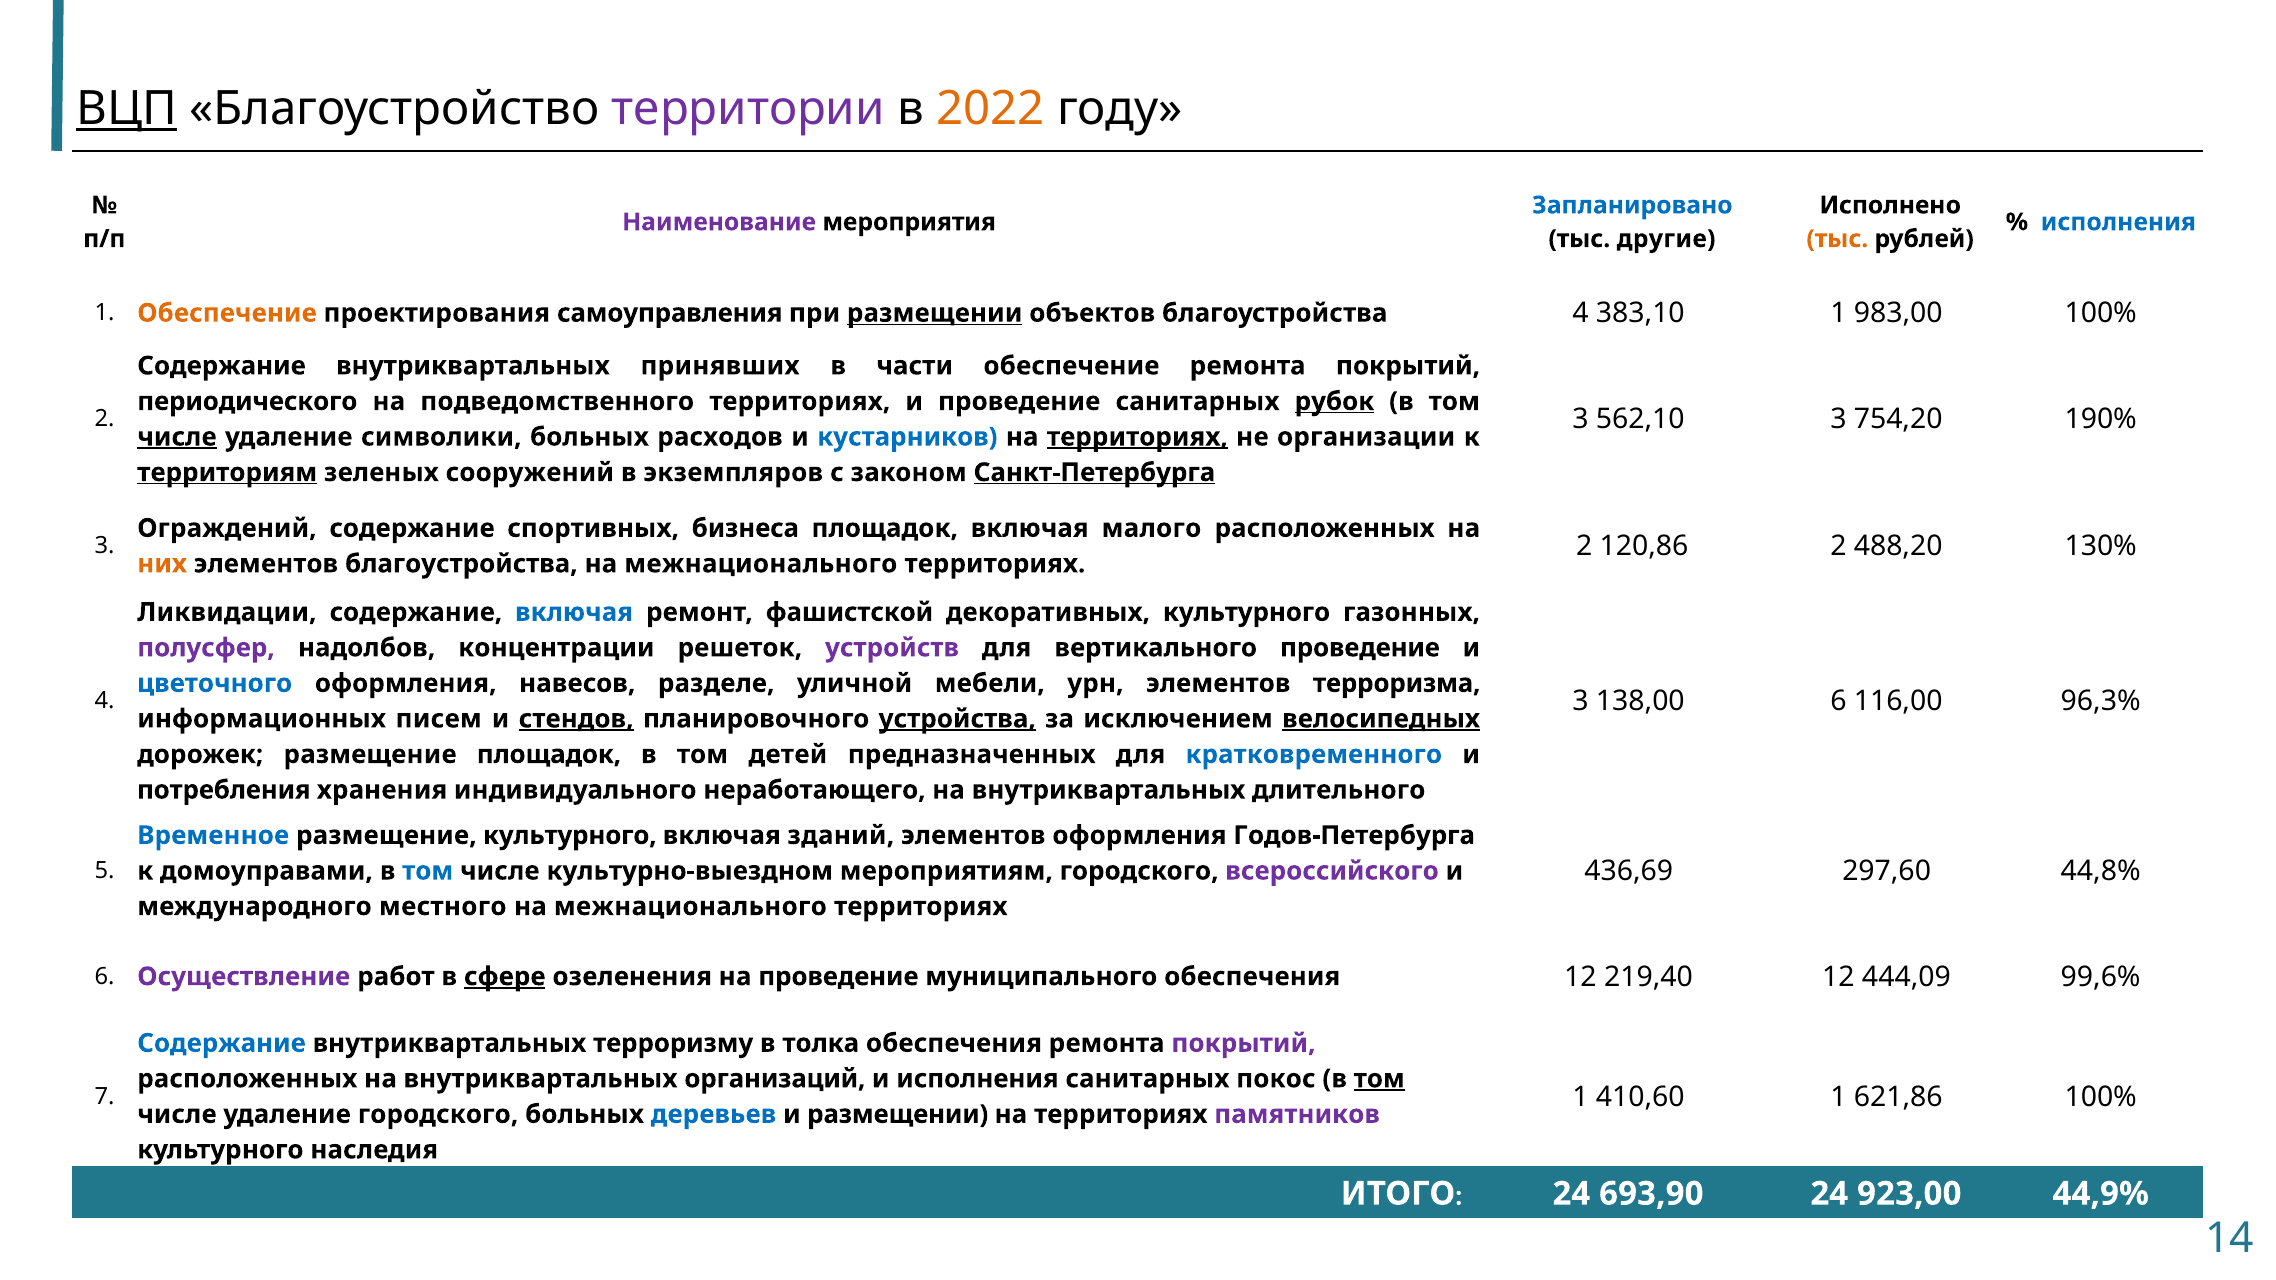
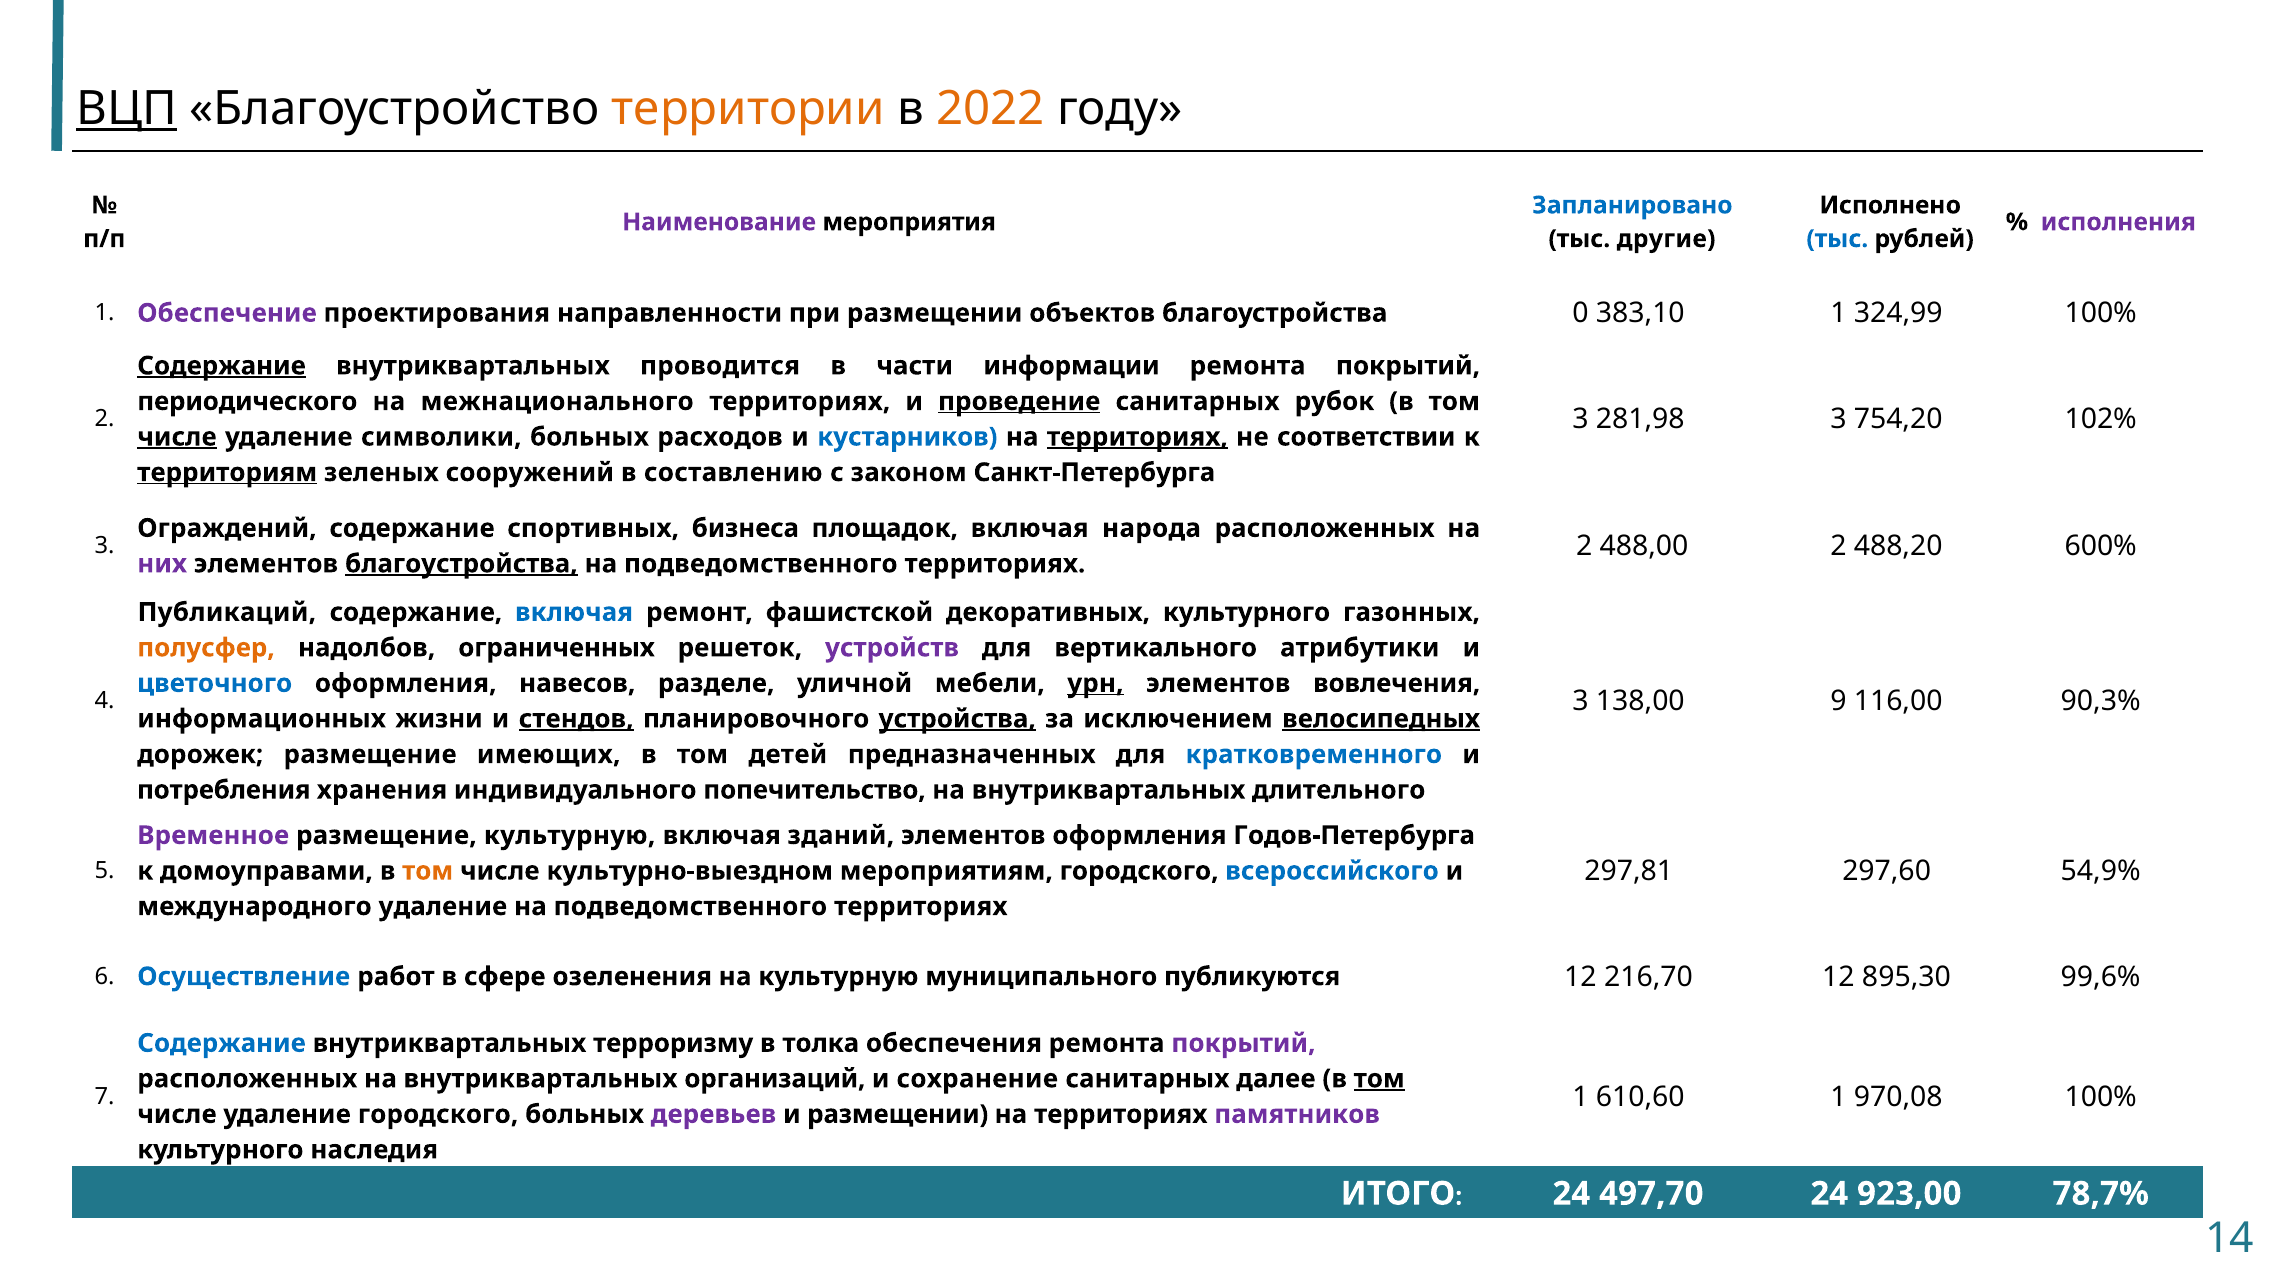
территории colour: purple -> orange (748, 109)
исполнения colour: blue -> purple (2118, 222)
тыс colour: orange -> blue (1837, 239)
Обеспечение colour: orange -> purple (227, 313)
самоуправления: самоуправления -> направленности (670, 313)
размещении underline: present -> none (935, 313)
благоустройства 4: 4 -> 0 (1581, 313)
983,00: 983,00 -> 324,99 (1898, 313)
Содержание underline: none -> present (222, 366)
принявших: принявших -> проводится (720, 366)
части обеспечение: обеспечение -> информации (1072, 366)
подведомственного: подведомственного -> межнационального (557, 401)
проведение underline: none -> present (1019, 401)
рубок underline: present -> none (1334, 401)
562,10: 562,10 -> 281,98 (1640, 419)
190%: 190% -> 102% (2101, 419)
организации: организации -> соответствии (1366, 437)
экземпляров: экземпляров -> составлению (733, 473)
Санкт-Петербурга underline: present -> none (1094, 473)
малого: малого -> народа (1151, 528)
120,86: 120,86 -> 488,00 (1644, 546)
130%: 130% -> 600% (2101, 546)
них colour: orange -> purple (162, 564)
благоустройства underline: none -> present (461, 564)
межнационального: межнационального -> подведомственного (761, 564)
Ликвидации: Ликвидации -> Публикаций (227, 612)
полусфер colour: purple -> orange (206, 648)
концентрации: концентрации -> ограниченных (556, 648)
вертикального проведение: проведение -> атрибутики (1360, 648)
урн underline: none -> present (1095, 683)
терроризма: терроризма -> вовлечения (1397, 683)
138,00 6: 6 -> 9 (1838, 701)
96,3%: 96,3% -> 90,3% (2101, 701)
писем: писем -> жизни (439, 719)
размещение площадок: площадок -> имеющих (549, 755)
неработающего: неработающего -> попечительство (815, 790)
Временное colour: blue -> purple (213, 836)
размещение культурного: культурного -> культурную (570, 836)
436,69: 436,69 -> 297,81 (1629, 871)
44,8%: 44,8% -> 54,9% (2101, 871)
том colour: blue -> orange (428, 871)
всероссийского colour: purple -> blue (1332, 871)
международного местного: местного -> удаление (443, 907)
межнационального: межнационального -> подведомственного (690, 907)
Осуществление colour: purple -> blue (244, 977)
сфере underline: present -> none (505, 977)
на проведение: проведение -> культурную (838, 977)
муниципального обеспечения: обеспечения -> публикуются (1252, 977)
219,40: 219,40 -> 216,70 (1649, 977)
444,09: 444,09 -> 895,30 (1906, 977)
и исполнения: исполнения -> сохранение (977, 1079)
покос: покос -> далее (1276, 1079)
410,60: 410,60 -> 610,60 (1640, 1097)
621,86: 621,86 -> 970,08 (1898, 1097)
деревьев colour: blue -> purple (713, 1115)
693,90: 693,90 -> 497,70 (1651, 1194)
44,9%: 44,9% -> 78,7% (2101, 1194)
